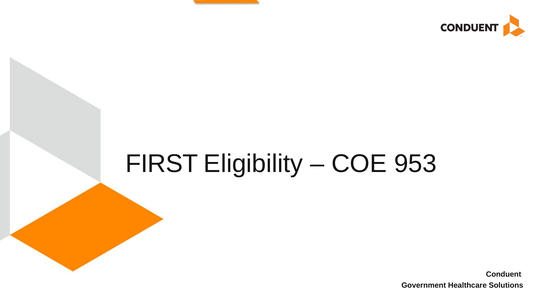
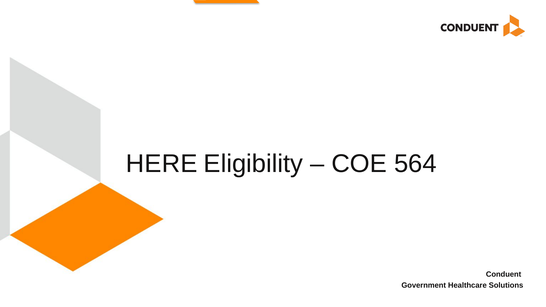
FIRST: FIRST -> HERE (162, 164)
953: 953 -> 564 (415, 164)
